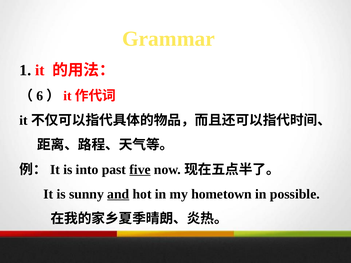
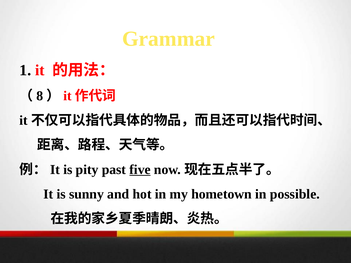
6: 6 -> 8 (40, 96)
into: into -> pity (87, 170)
and underline: present -> none (118, 194)
